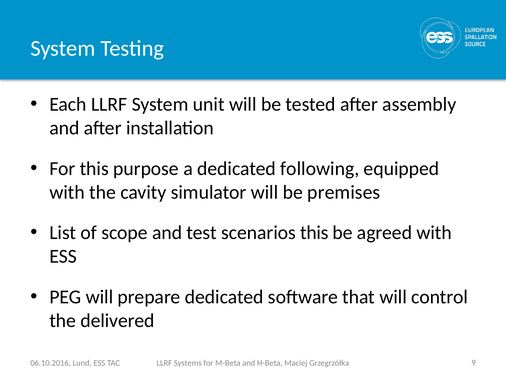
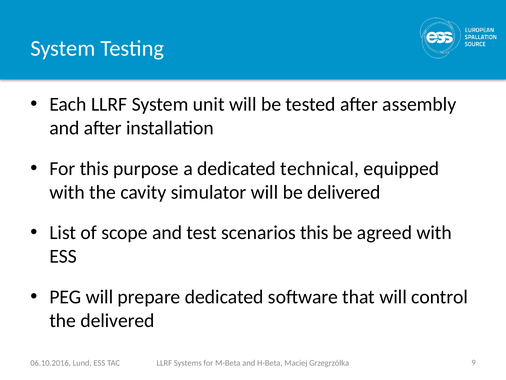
following: following -> technical (320, 168)
be premises: premises -> delivered (344, 192)
